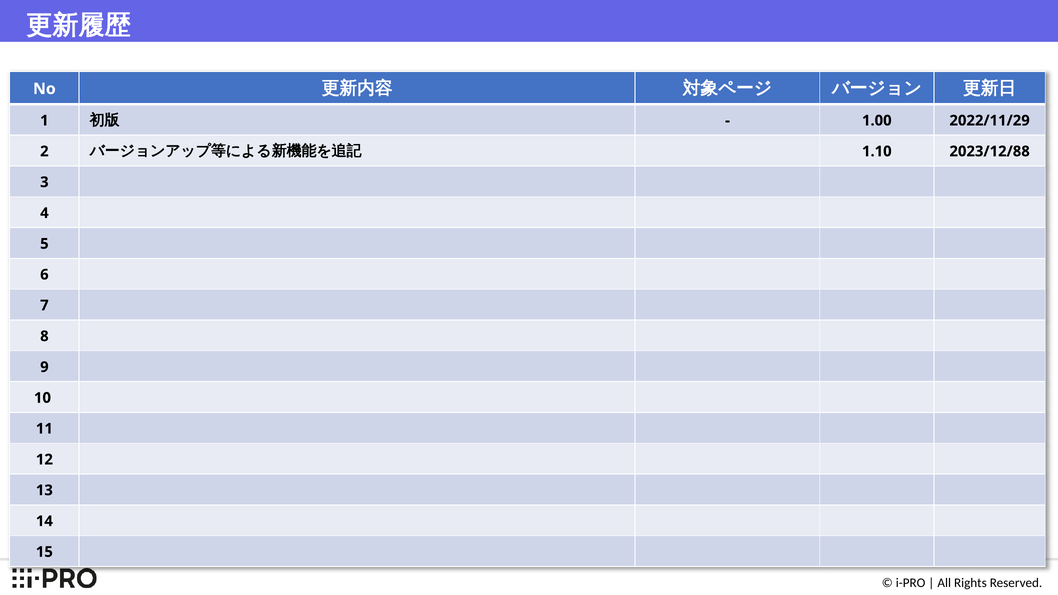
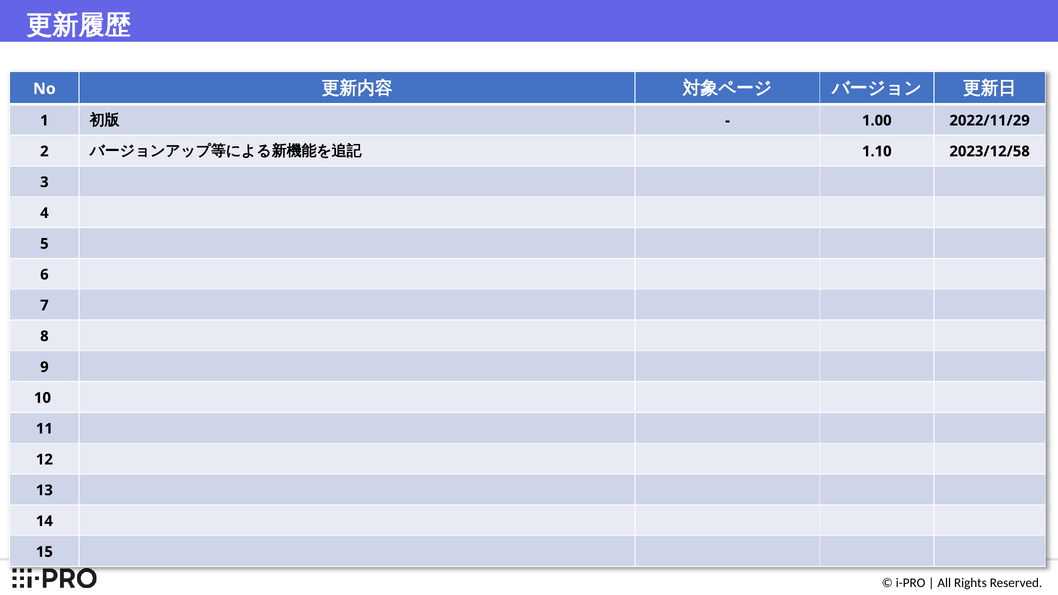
2023/12/88: 2023/12/88 -> 2023/12/58 (990, 151)
